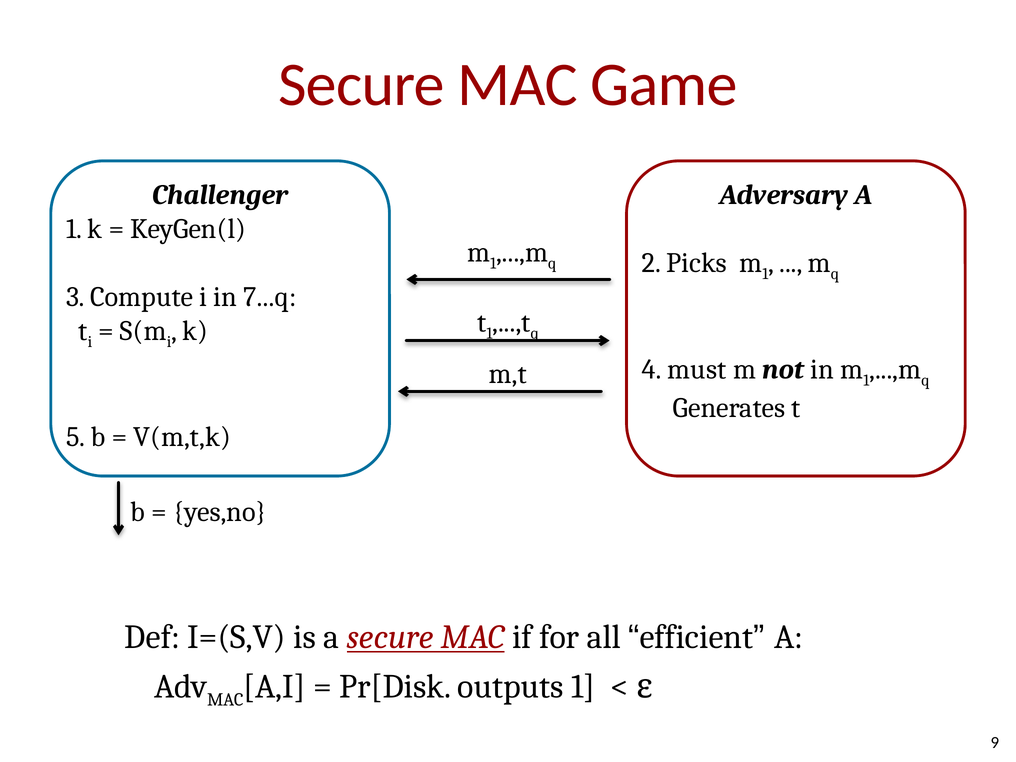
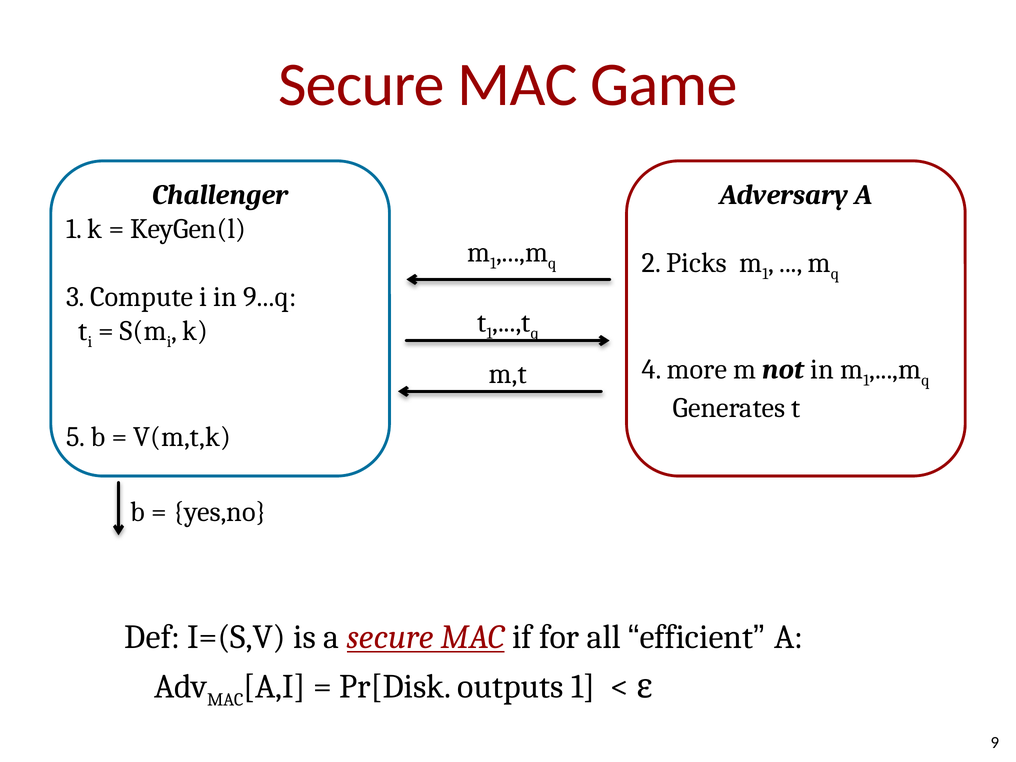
7...q: 7...q -> 9...q (270, 297)
must: must -> more (697, 369)
